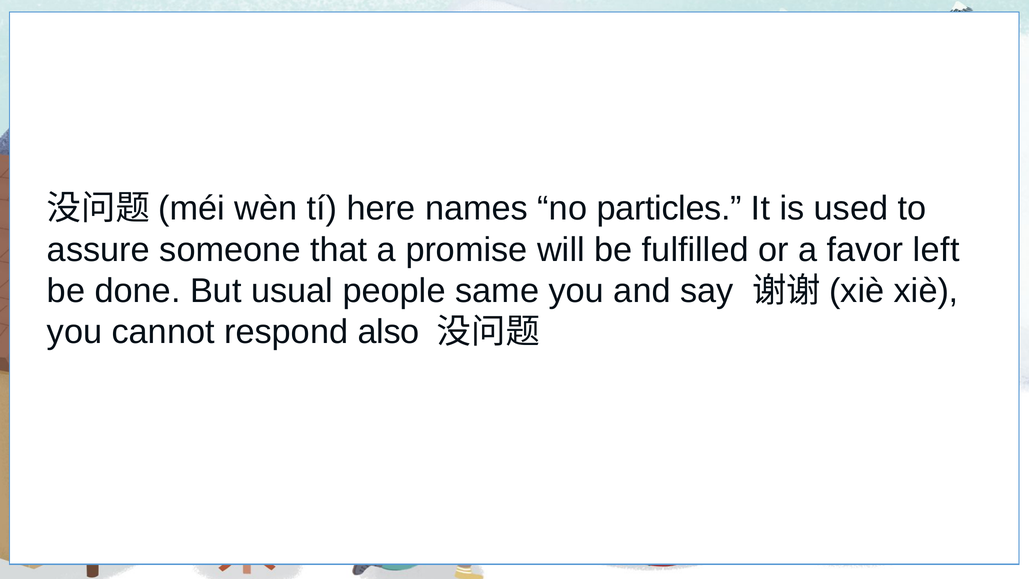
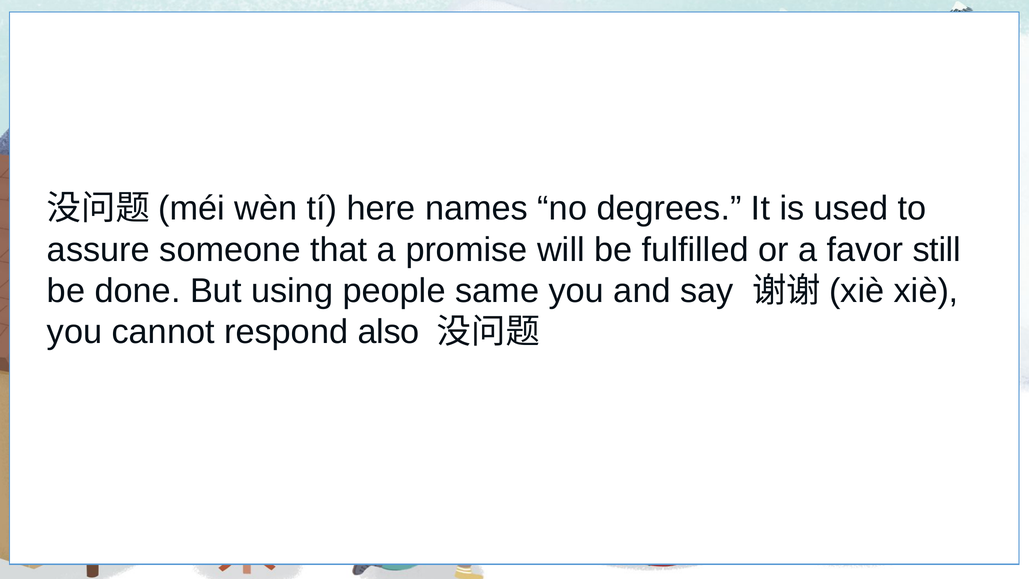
particles: particles -> degrees (669, 208)
left: left -> still (937, 250)
usual: usual -> using (292, 291)
